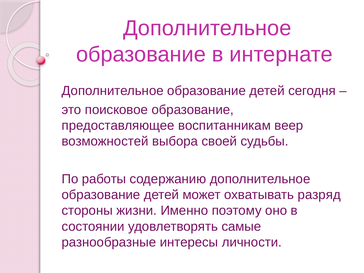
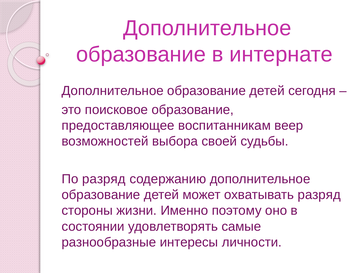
По работы: работы -> разряд (104, 179)
